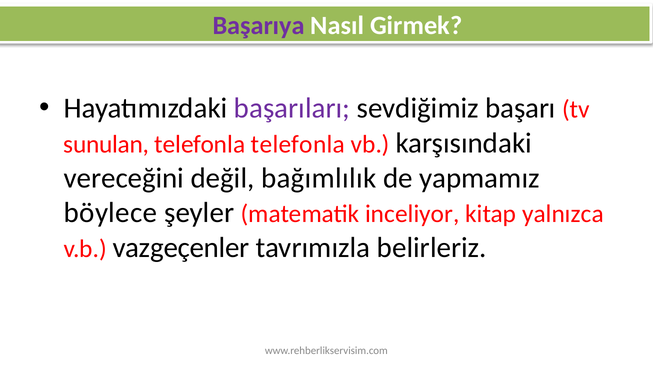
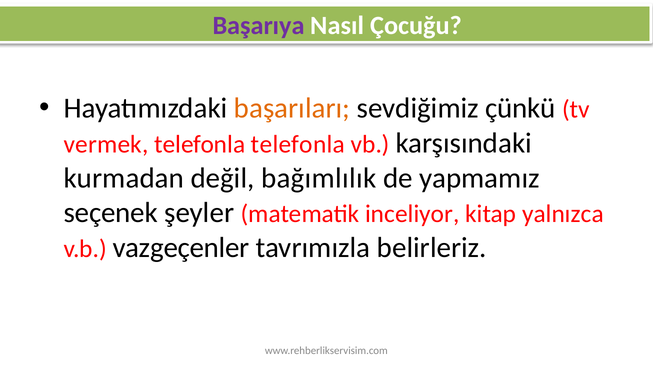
Girmek: Girmek -> Çocuğu (416, 26)
başarıları colour: purple -> orange (292, 108)
başarı: başarı -> çünkü (521, 108)
sunulan: sunulan -> vermek (106, 144)
vereceğini: vereceğini -> kurmadan (124, 178)
böylece: böylece -> seçenek (111, 213)
